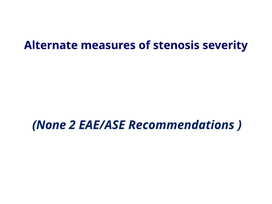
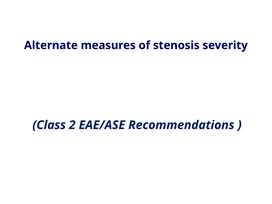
None: None -> Class (49, 125)
